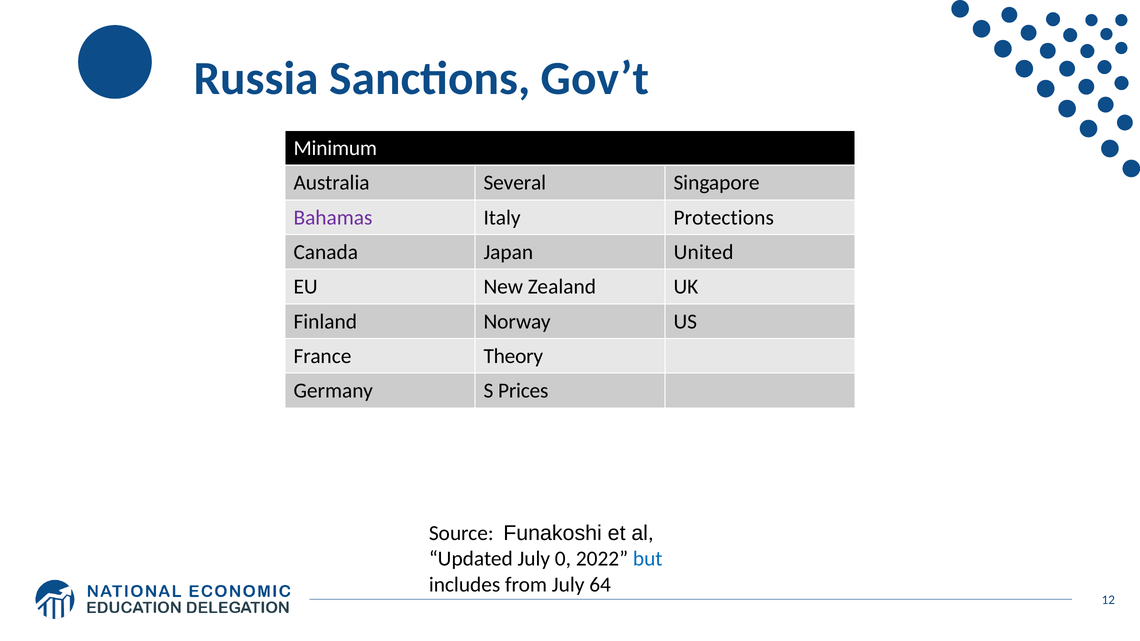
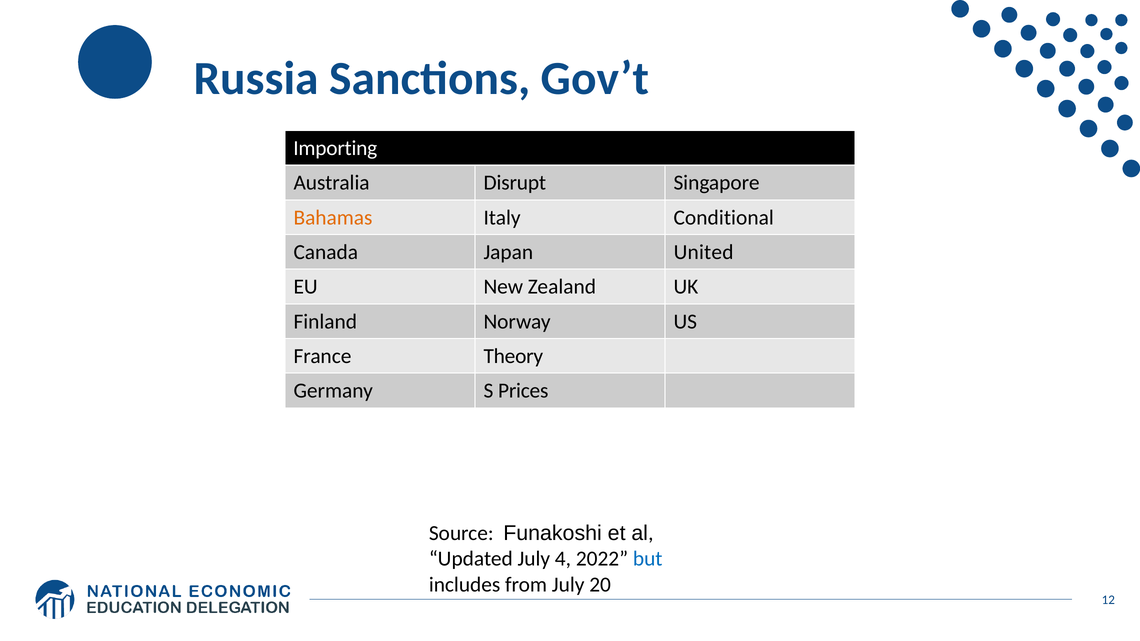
Minimum: Minimum -> Importing (335, 148)
Several: Several -> Disrupt (515, 183)
Bahamas colour: purple -> orange (333, 218)
Protections: Protections -> Conditional (724, 218)
0: 0 -> 4 (563, 559)
64: 64 -> 20 (600, 585)
